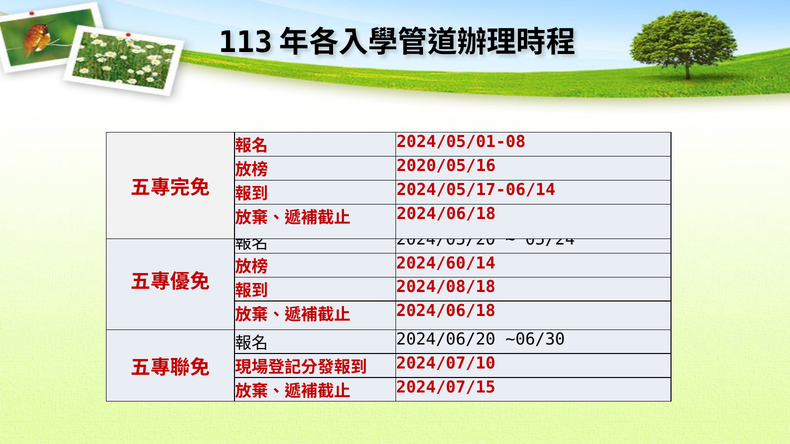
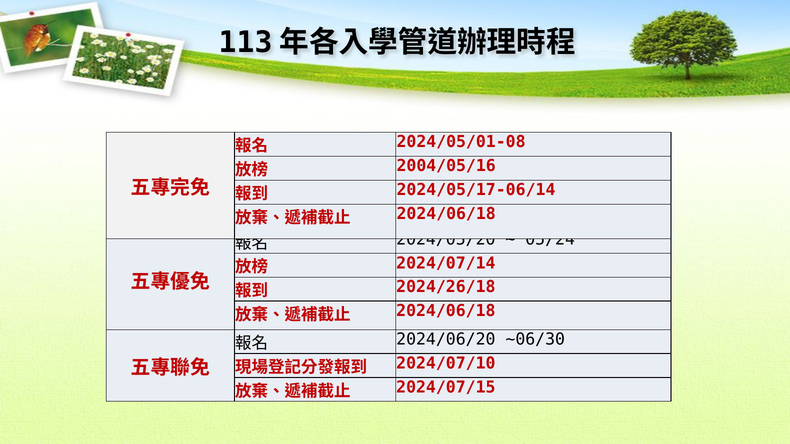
2020/05/16: 2020/05/16 -> 2004/05/16 (446, 166)
2024/60/14: 2024/60/14 -> 2024/07/14 (446, 263)
2024/08/18: 2024/08/18 -> 2024/26/18 (446, 287)
